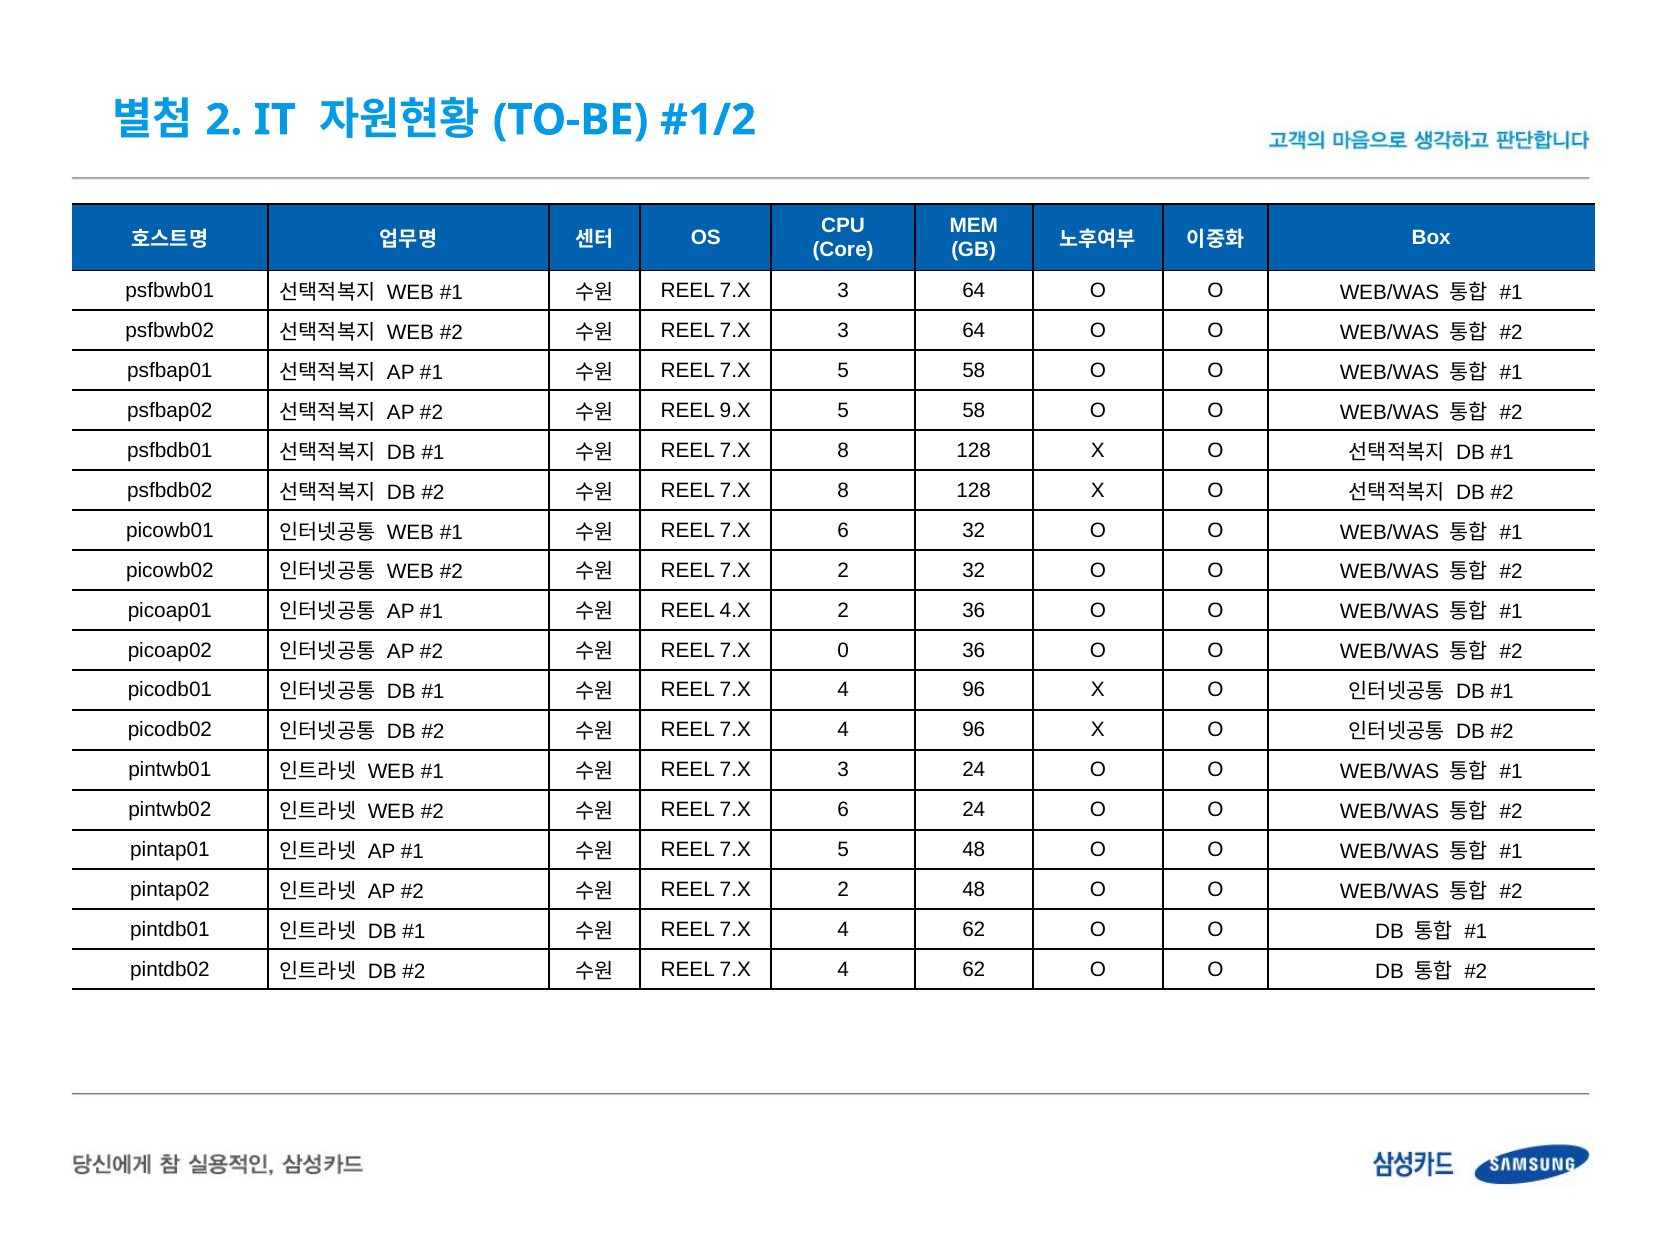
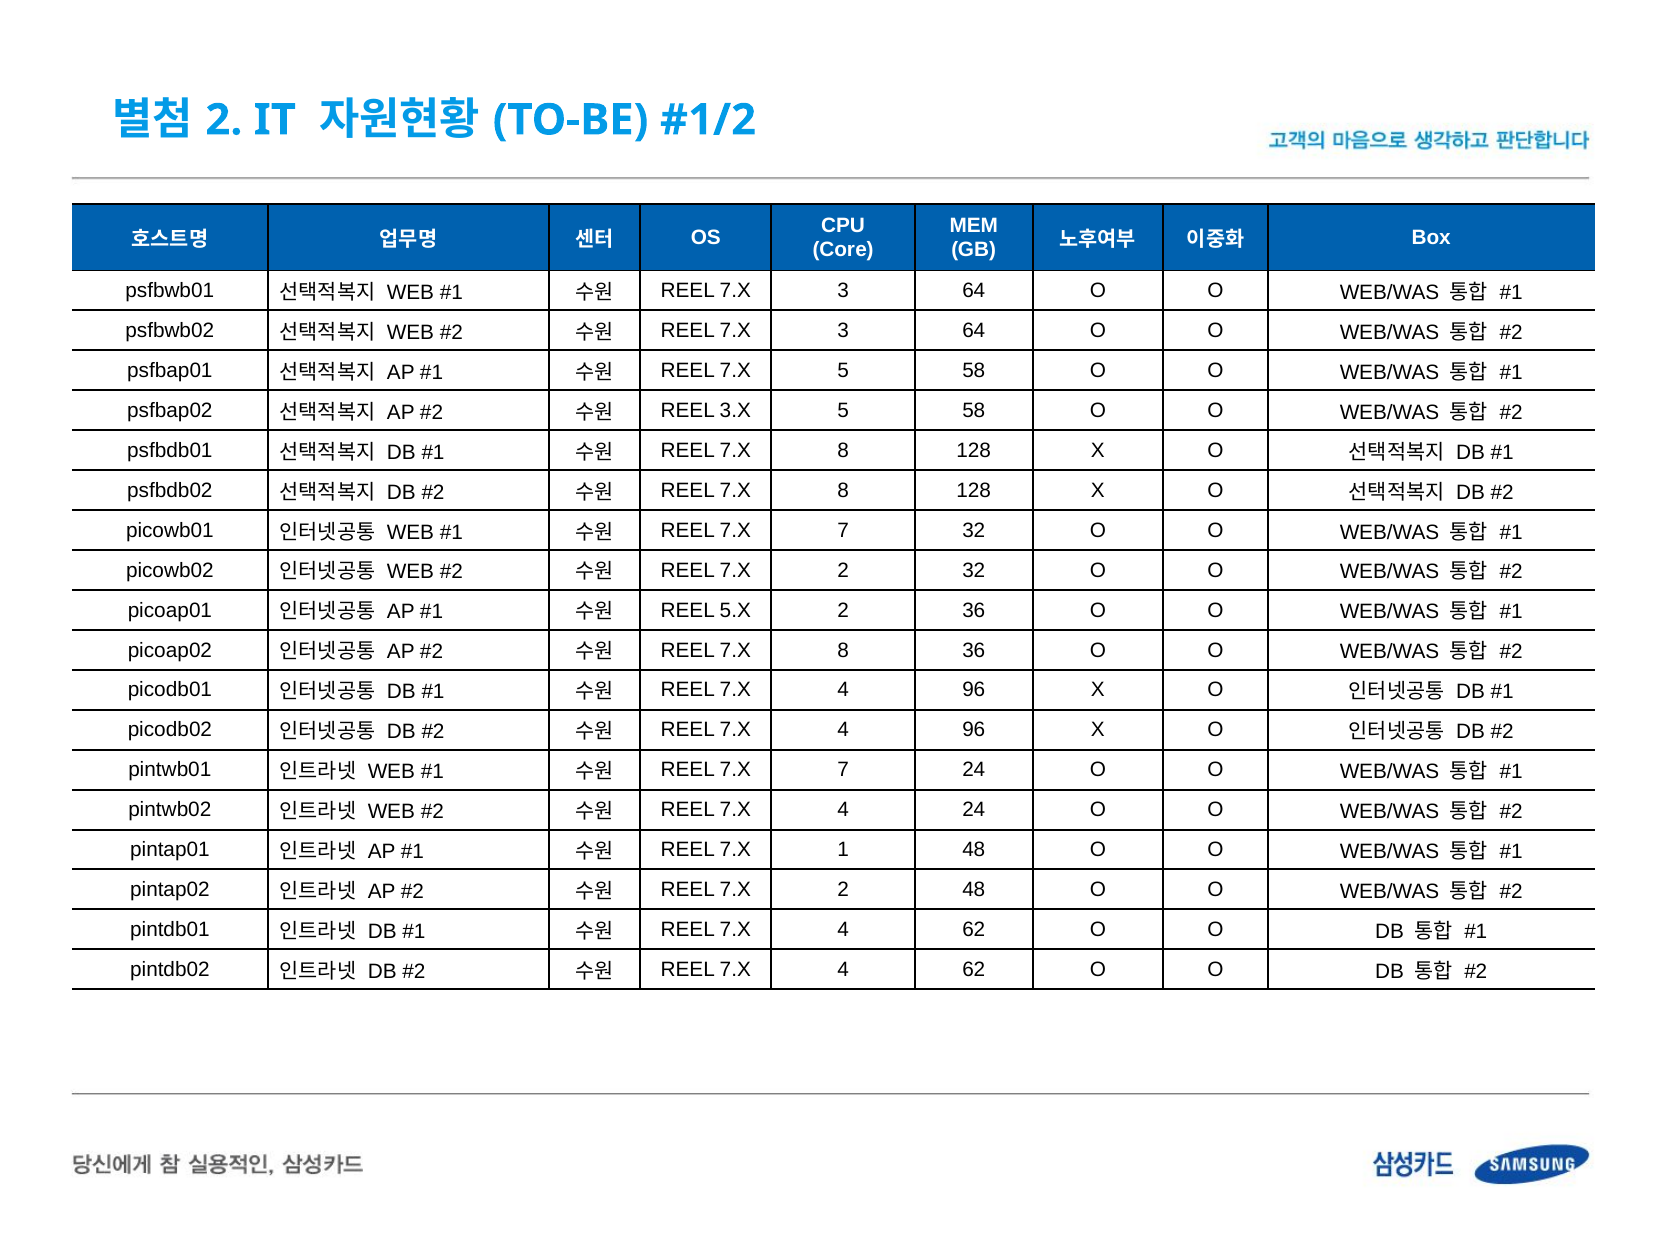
9.X: 9.X -> 3.X (735, 411)
6: 6 -> 7 (843, 530)
4.X: 4.X -> 5.X (735, 610)
0: 0 -> 8 (843, 650)
3: 3 -> 7 (843, 770)
6: 6 -> 4 (843, 810)
5: 5 -> 1 (843, 850)
